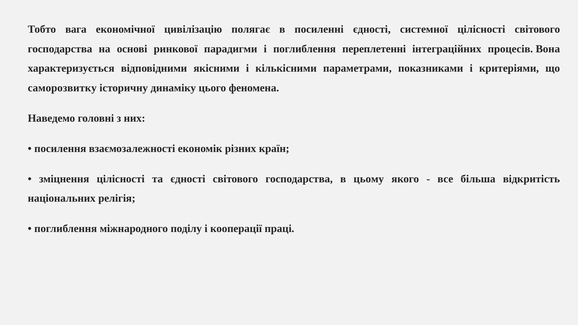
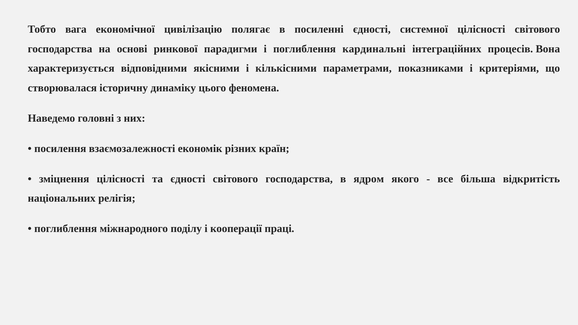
переплетенні: переплетенні -> кардинальні (374, 49)
саморозвитку: саморозвитку -> створювалася (62, 88)
цьому: цьому -> ядром (369, 179)
